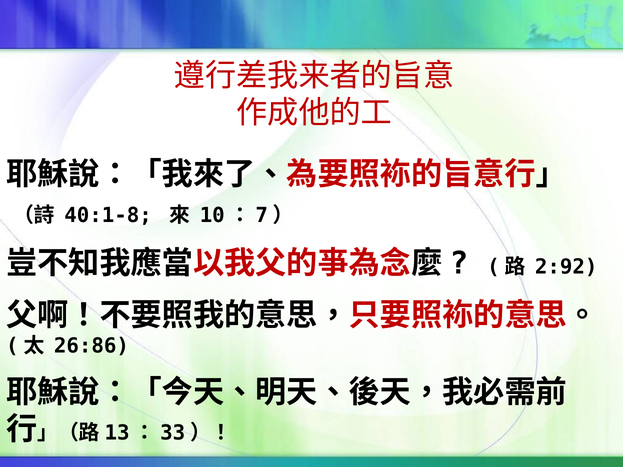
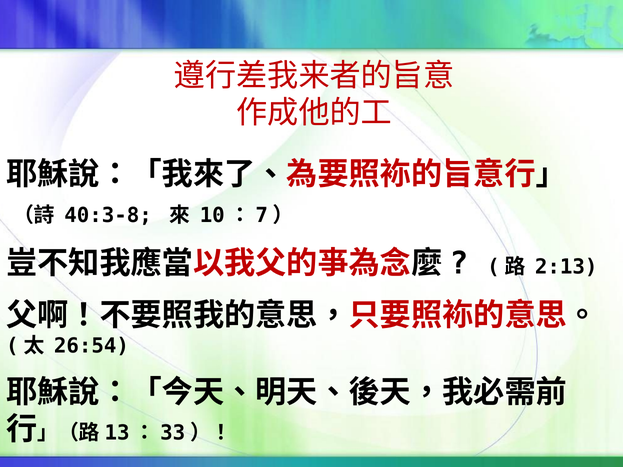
40:1-8: 40:1-8 -> 40:3-8 (108, 215)
2:92: 2:92 -> 2:13 (566, 267)
26:86: 26:86 -> 26:54 (91, 346)
